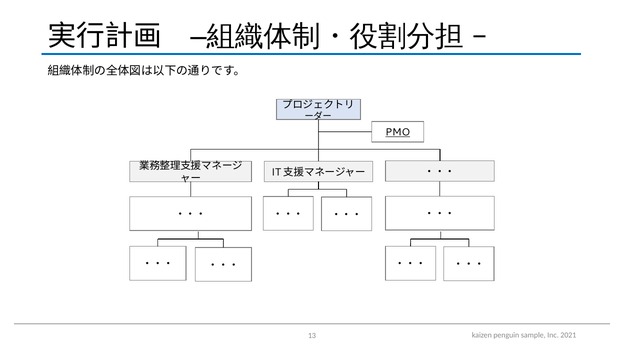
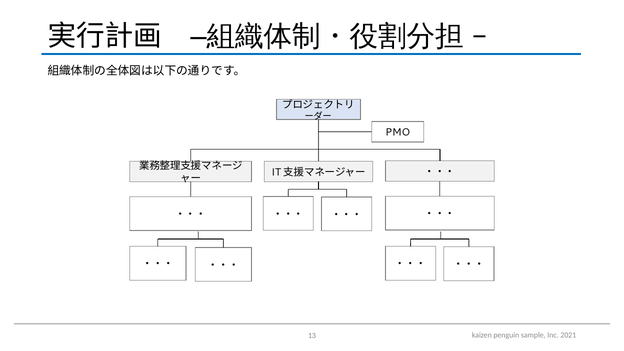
PMO underline: present -> none (398, 132)
